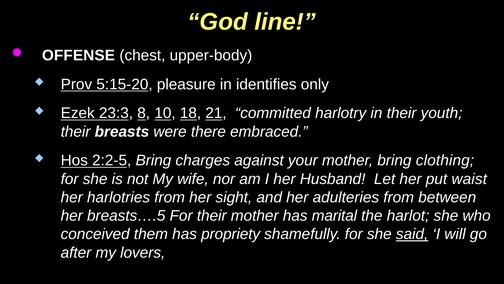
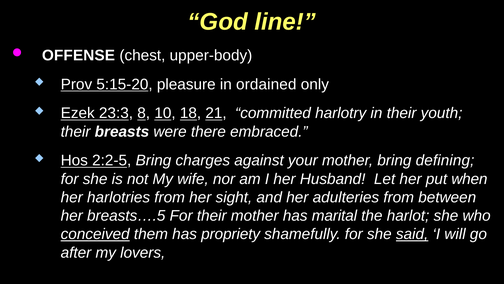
identifies: identifies -> ordained (266, 84)
clothing: clothing -> defining (445, 160)
waist: waist -> when (469, 179)
conceived underline: none -> present (95, 234)
